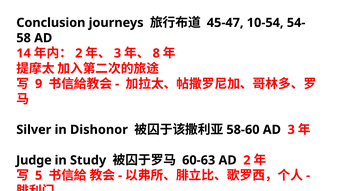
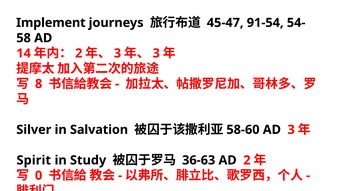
Conclusion: Conclusion -> Implement (51, 23)
10-54: 10-54 -> 91-54 (265, 23)
8: 8 -> 3 (156, 53)
9: 9 -> 8 (39, 84)
Dishonor: Dishonor -> Salvation (99, 129)
Judge: Judge -> Spirit (34, 160)
60-63: 60-63 -> 36-63 (199, 160)
5: 5 -> 0 (39, 175)
